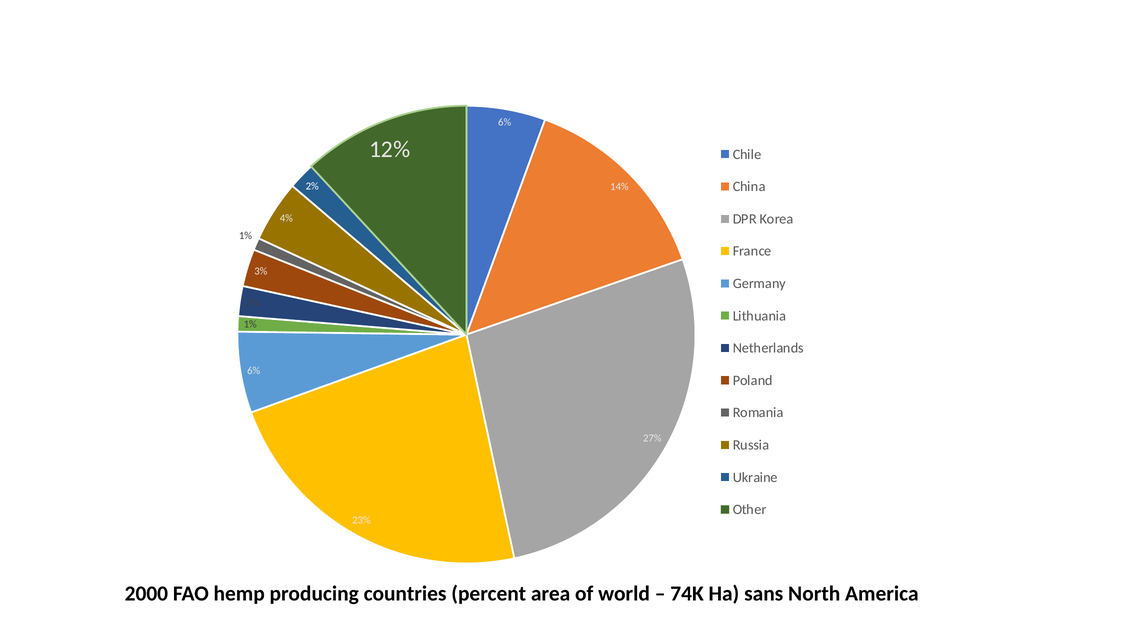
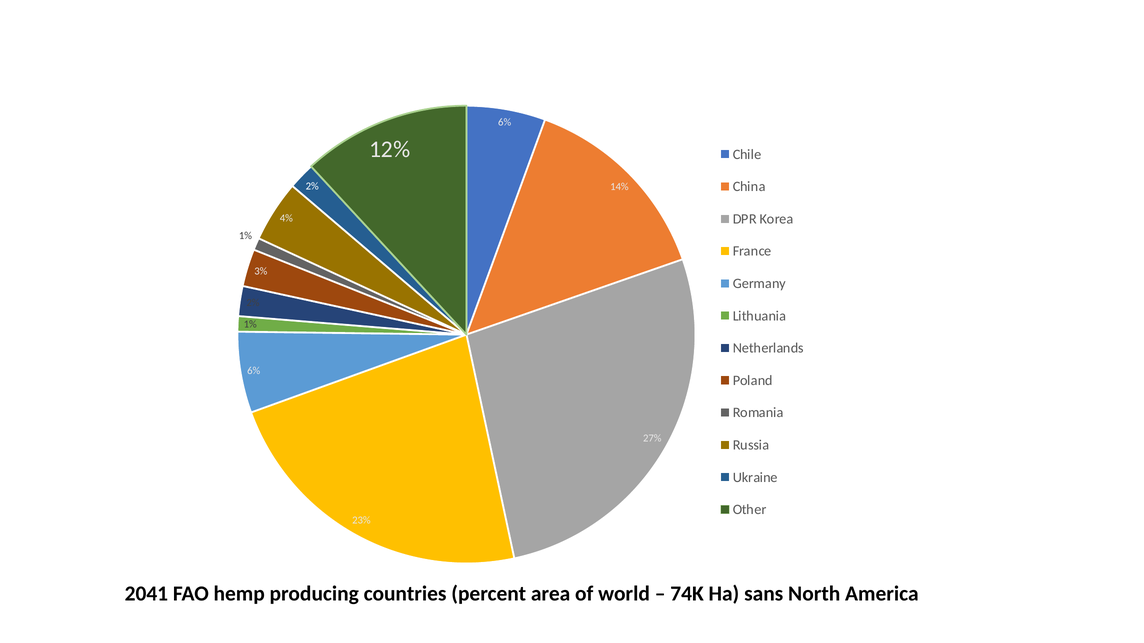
2000: 2000 -> 2041 (146, 594)
